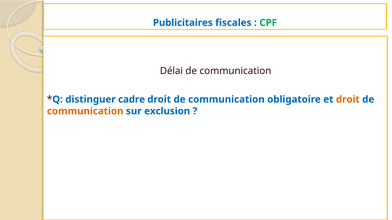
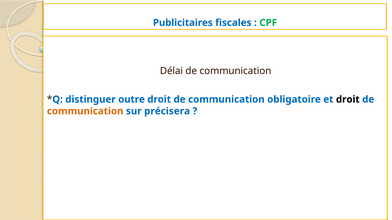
cadre: cadre -> outre (132, 100)
droit colour: orange -> black (348, 100)
exclusion: exclusion -> précisera (167, 111)
